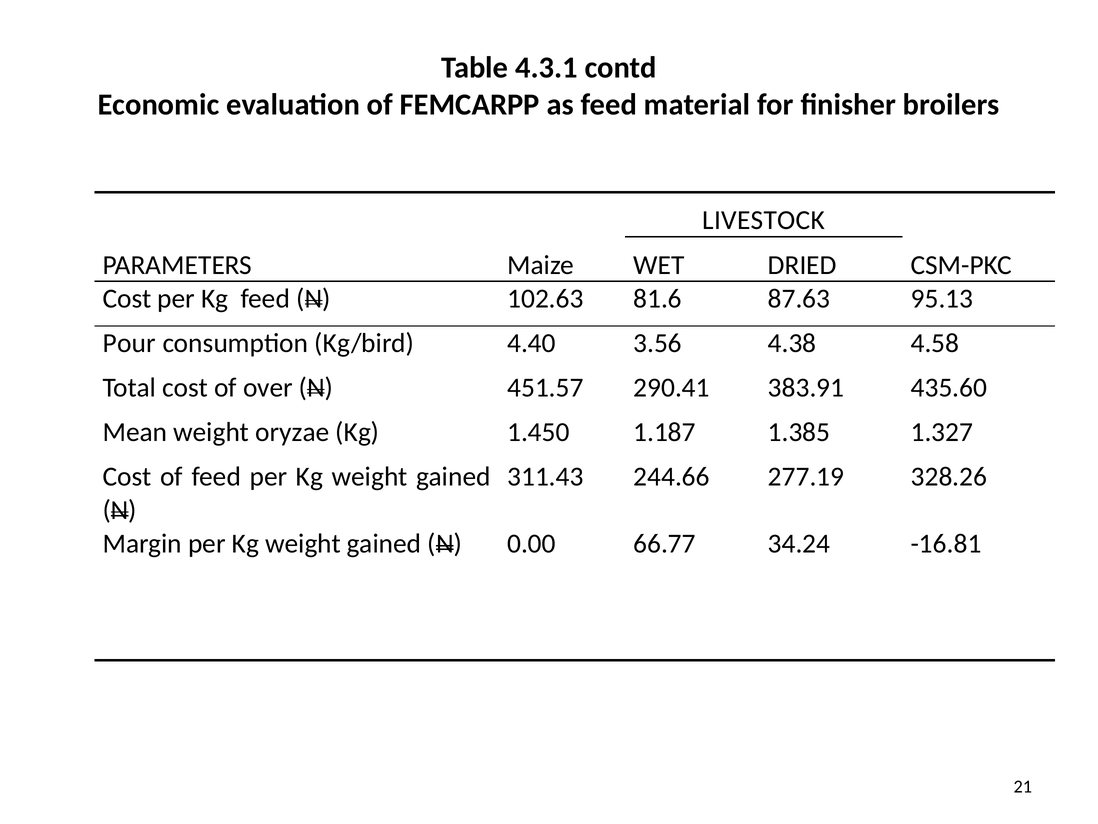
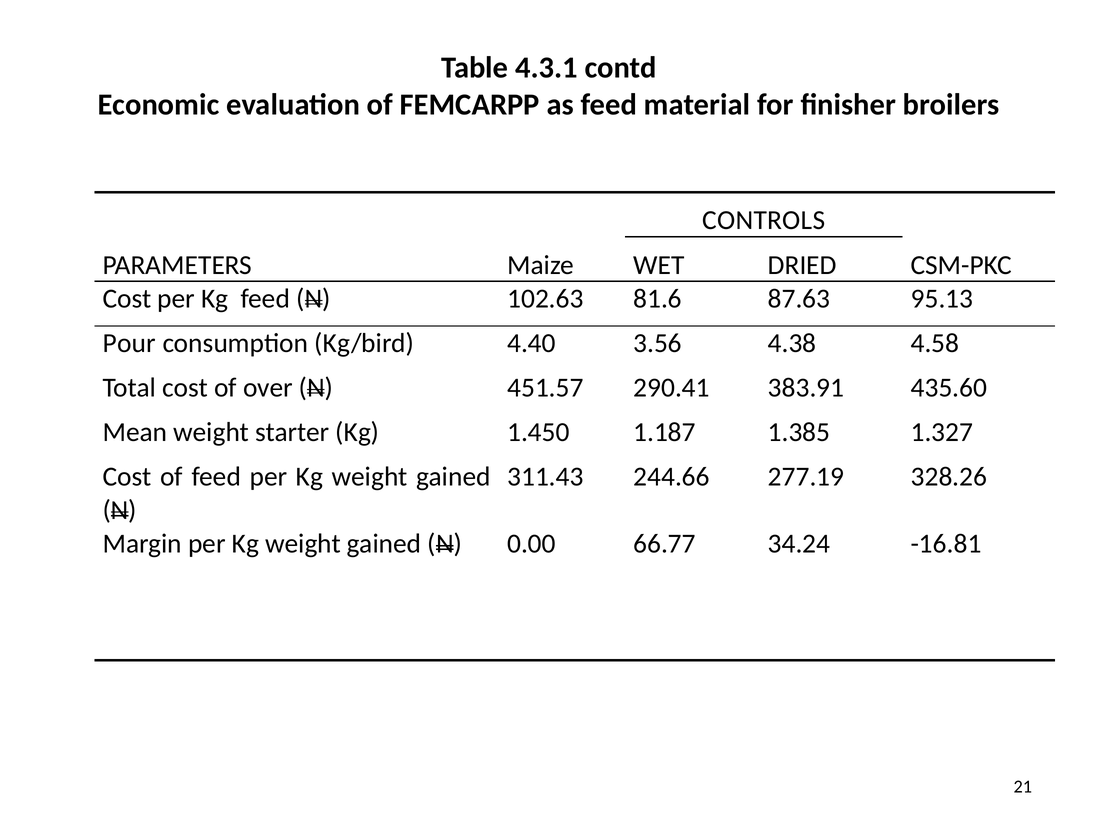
LIVESTOCK: LIVESTOCK -> CONTROLS (764, 220)
oryzae: oryzae -> starter (292, 432)
